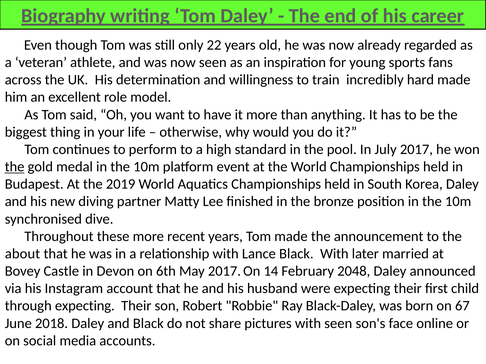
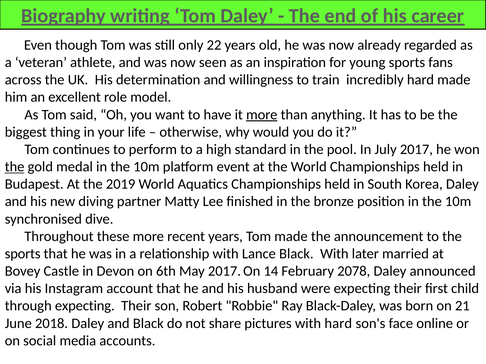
more underline: none -> present (262, 115)
about: about -> sports (23, 254)
2048: 2048 -> 2078 (354, 271)
67: 67 -> 21 (462, 306)
with seen: seen -> hard (338, 324)
